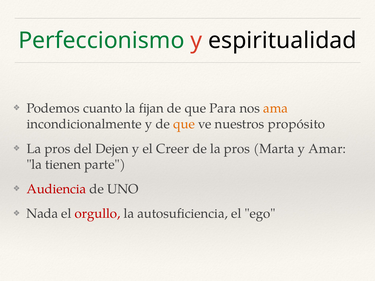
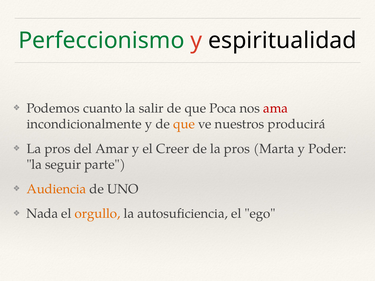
fijan: fijan -> salir (151, 108)
Para: Para -> Poca (223, 108)
ama colour: orange -> red (276, 108)
propósito: propósito -> producirá (297, 124)
Dejen: Dejen -> Amar (112, 149)
Amar: Amar -> Poder (327, 149)
tienen: tienen -> seguir (63, 165)
Audiencia colour: red -> orange (56, 189)
orgullo colour: red -> orange (98, 214)
